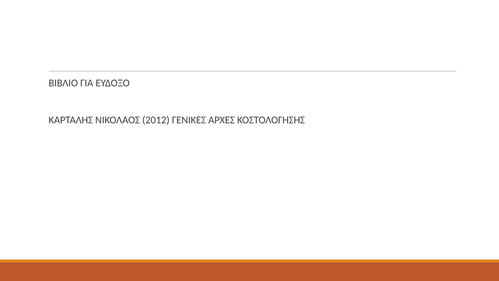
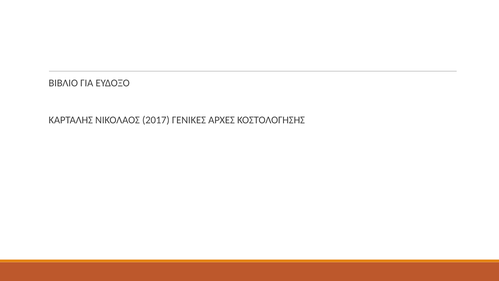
2012: 2012 -> 2017 (156, 120)
